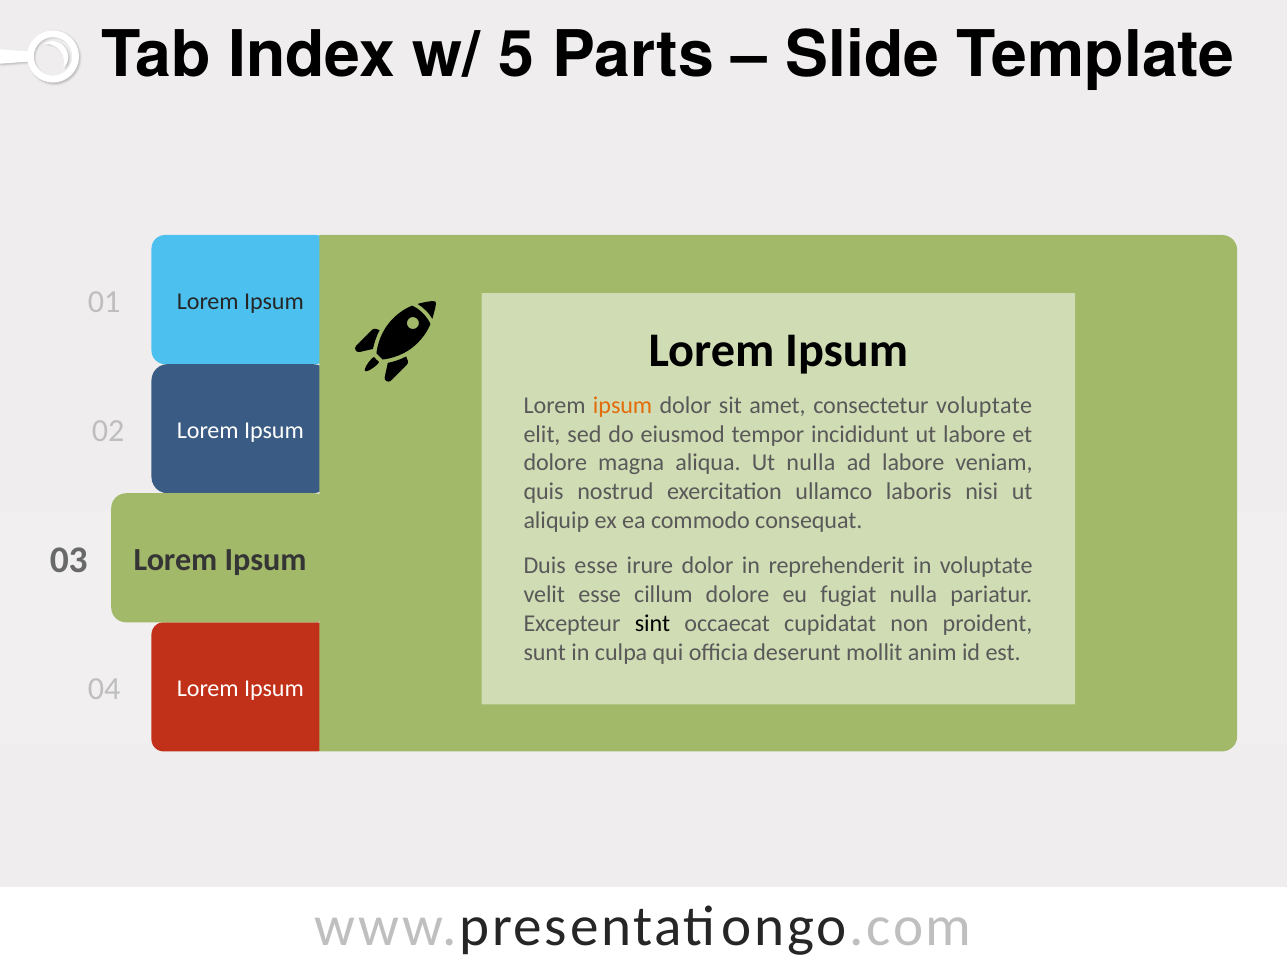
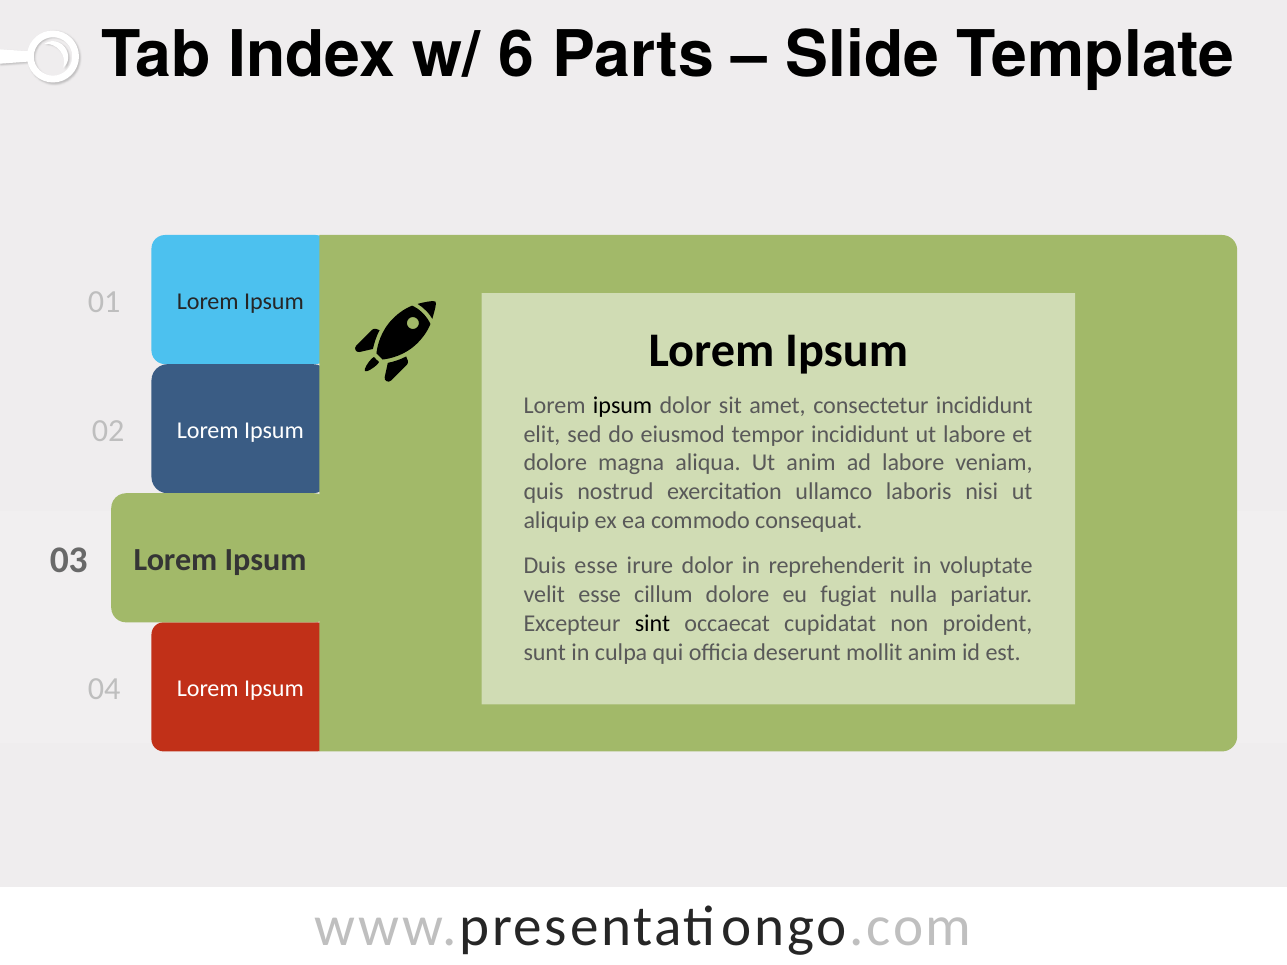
5: 5 -> 6 (517, 56)
ipsum colour: orange -> black (623, 405)
consectetur voluptate: voluptate -> incididunt (984, 405)
Ut nulla: nulla -> anim (811, 463)
